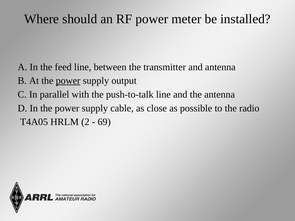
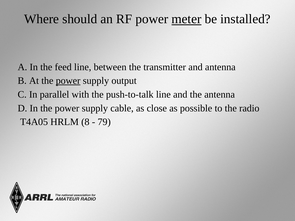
meter underline: none -> present (186, 19)
2: 2 -> 8 (85, 122)
69: 69 -> 79 (104, 122)
